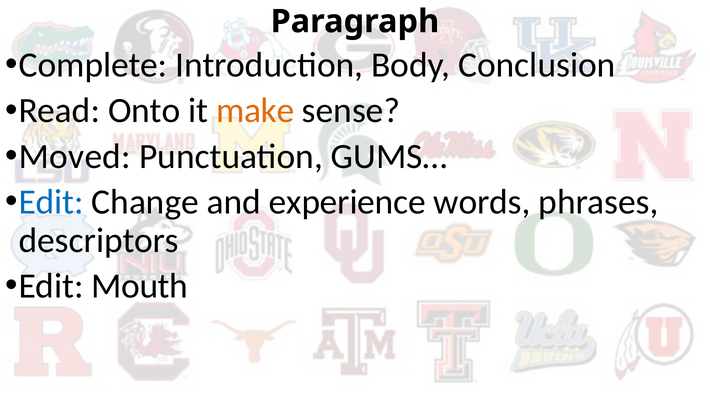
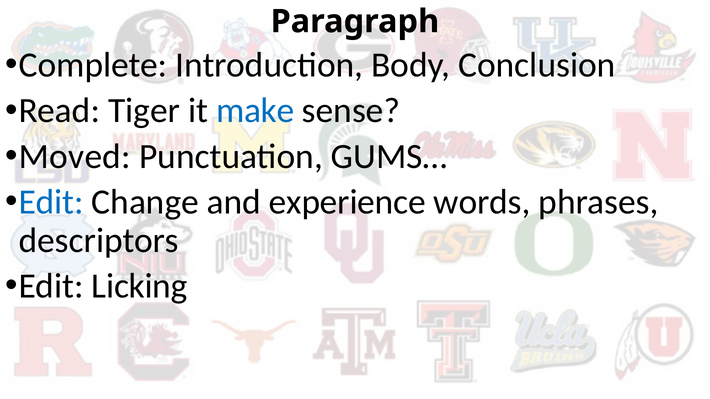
Onto: Onto -> Tiger (144, 111)
make colour: orange -> blue (255, 111)
Mouth: Mouth -> Licking (140, 286)
